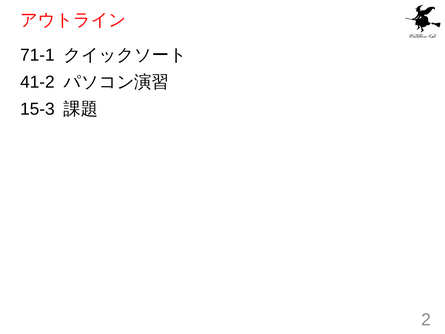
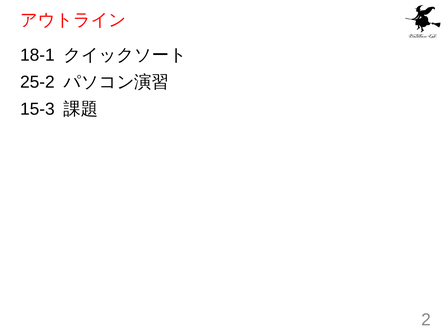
71-1: 71-1 -> 18-1 (37, 55)
41-2: 41-2 -> 25-2 (37, 82)
